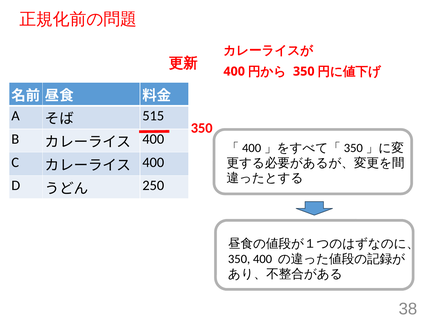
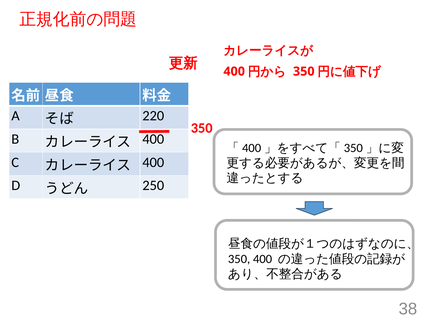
515: 515 -> 220 (153, 116)
